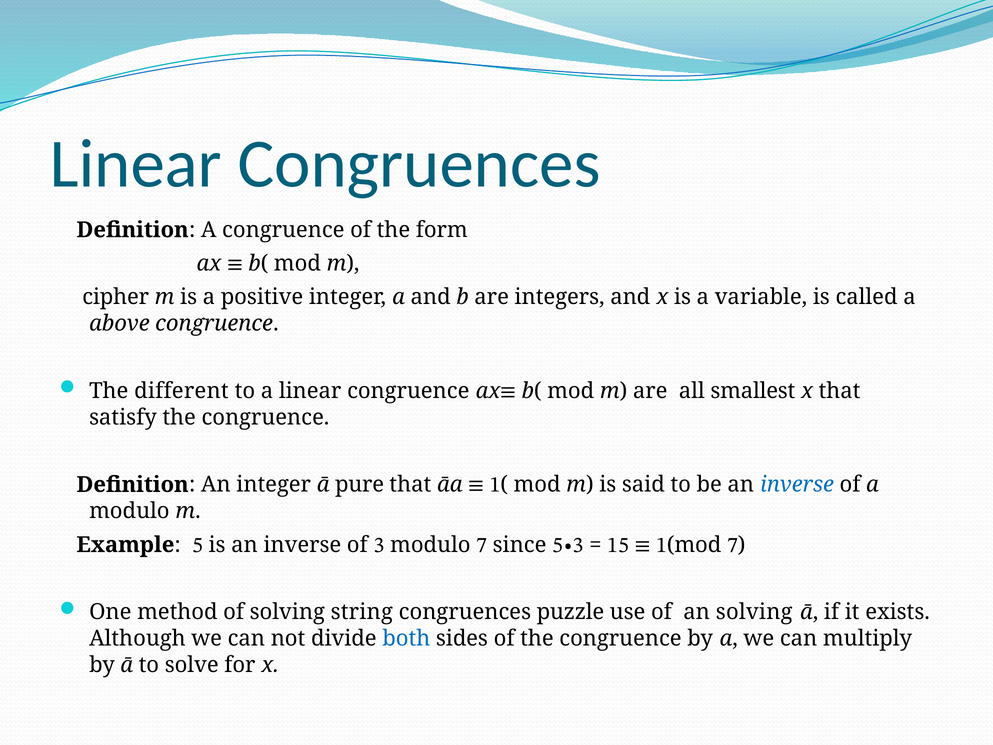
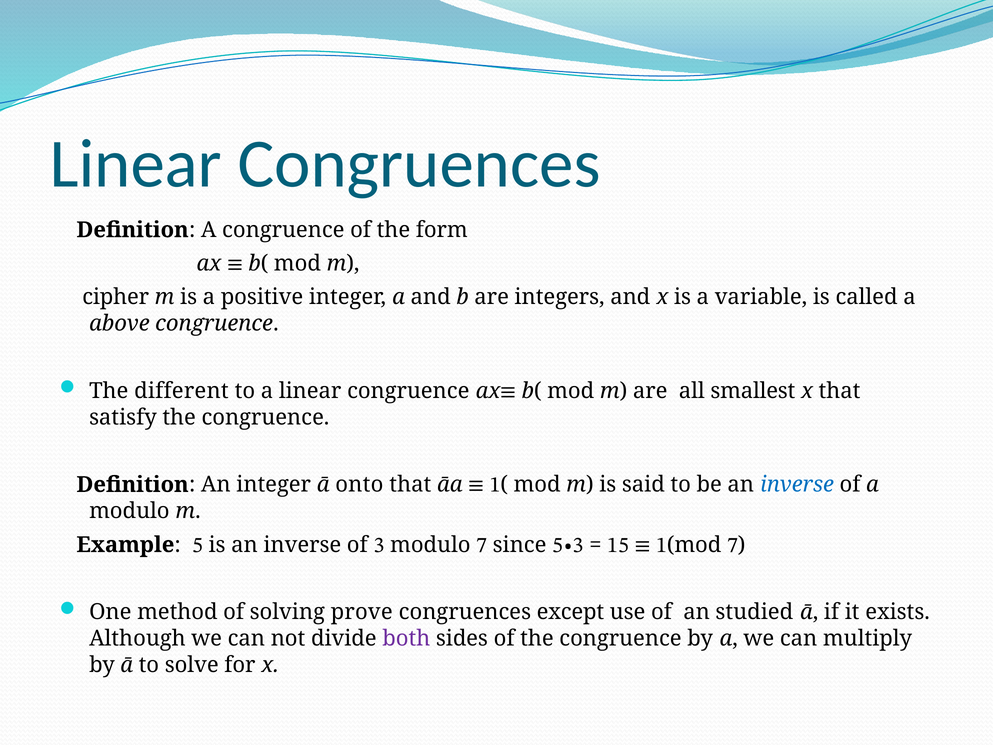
pure: pure -> onto (359, 484)
string: string -> prove (362, 612)
puzzle: puzzle -> except (570, 612)
an solving: solving -> studied (754, 612)
both colour: blue -> purple (406, 638)
